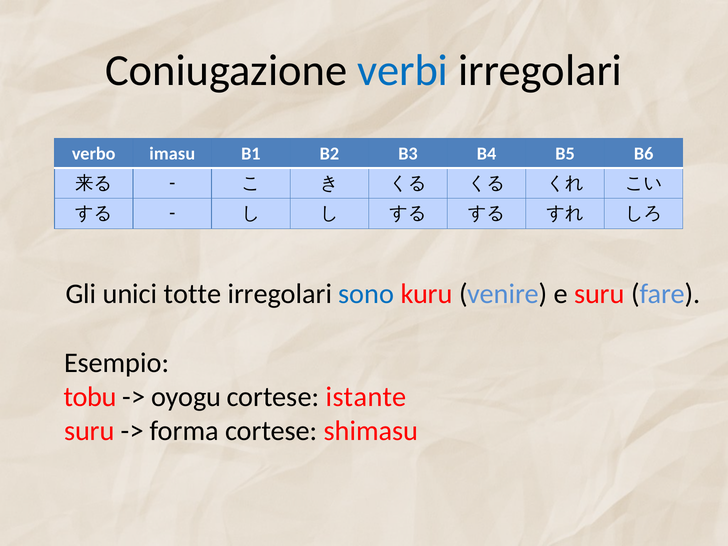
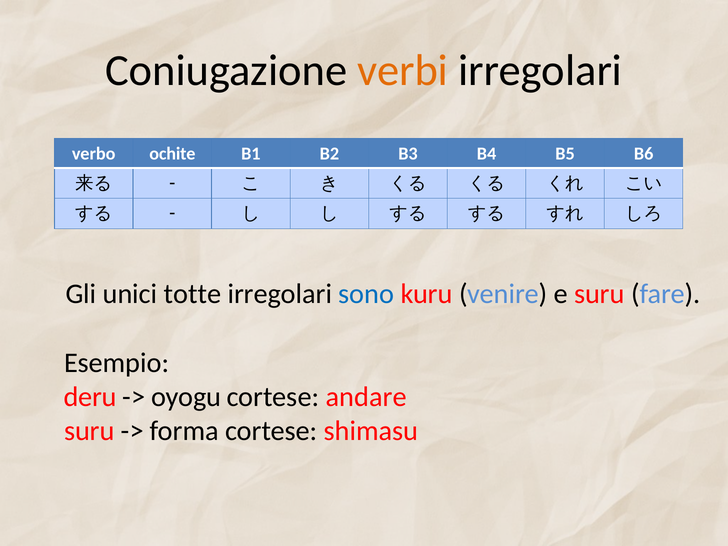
verbi colour: blue -> orange (403, 70)
imasu: imasu -> ochite (172, 154)
tobu: tobu -> deru (90, 397)
istante: istante -> andare (366, 397)
